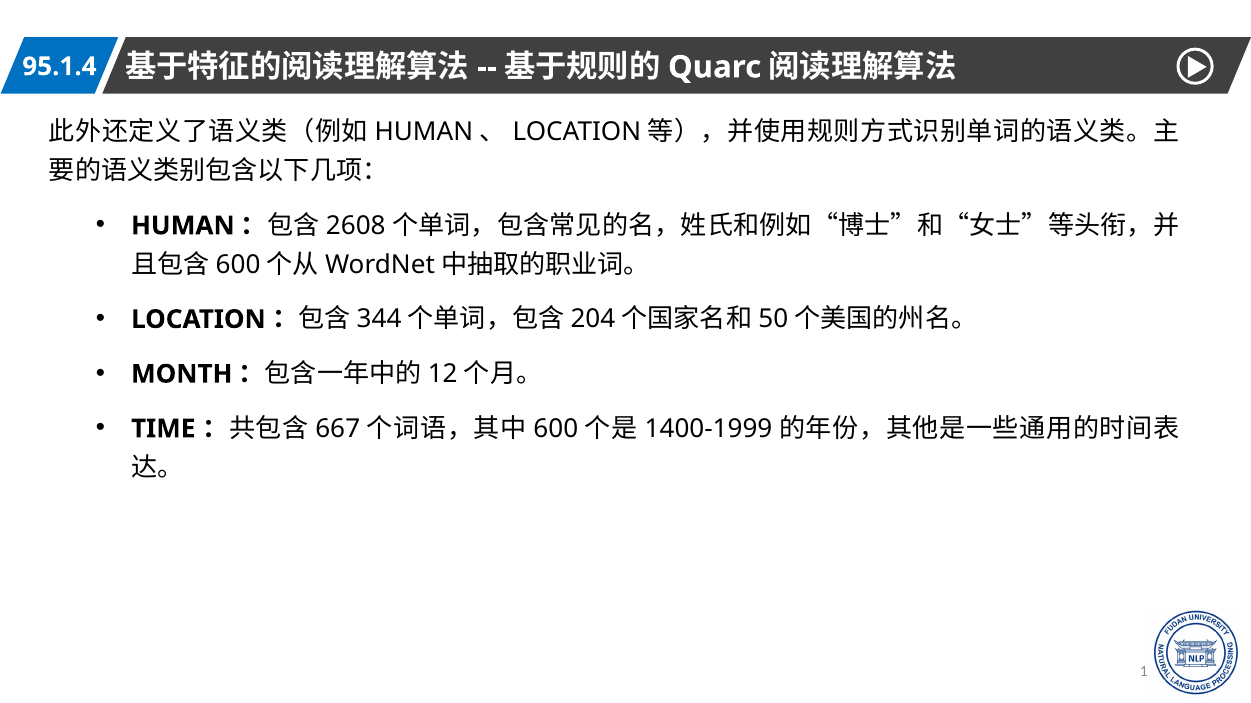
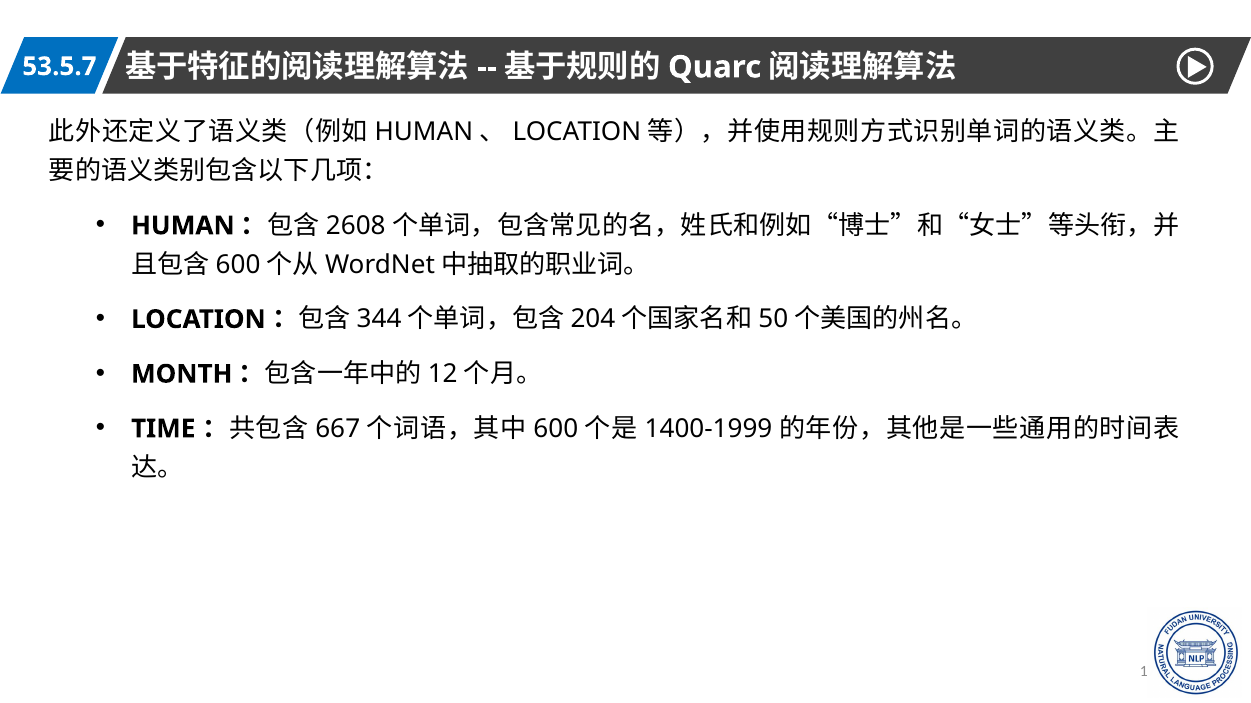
95.1.4: 95.1.4 -> 53.5.7 (59, 67)
